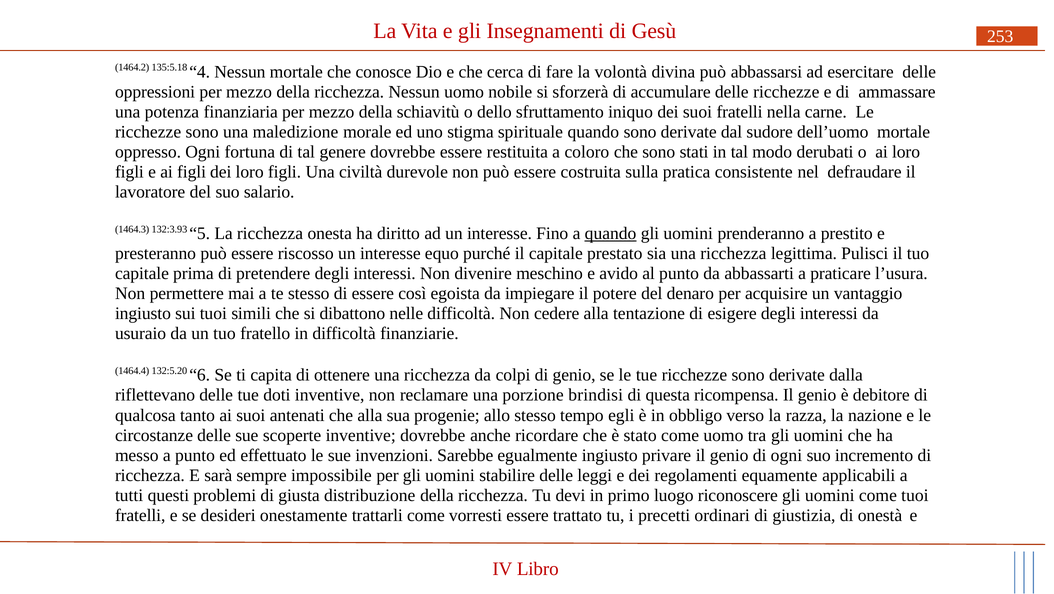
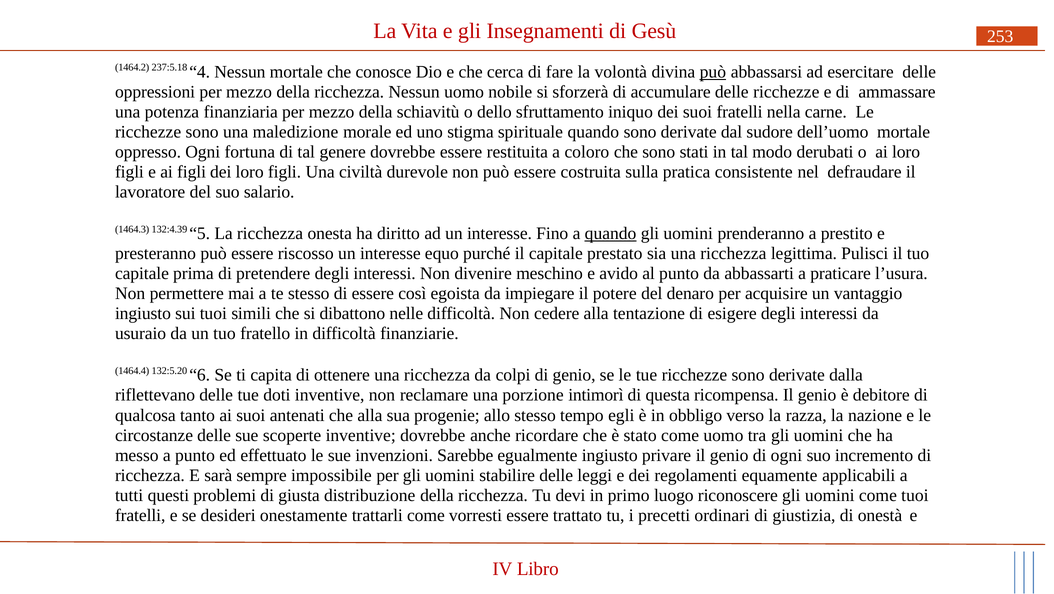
135:5.18: 135:5.18 -> 237:5.18 (169, 67)
può underline: none -> present (713, 72)
132:3.93: 132:3.93 -> 132:4.39 (169, 229)
brindisi: brindisi -> intimorì (596, 395)
